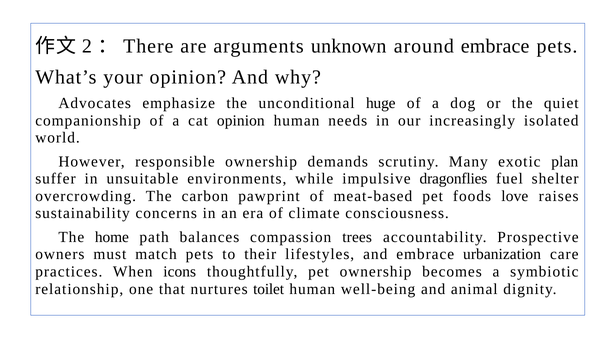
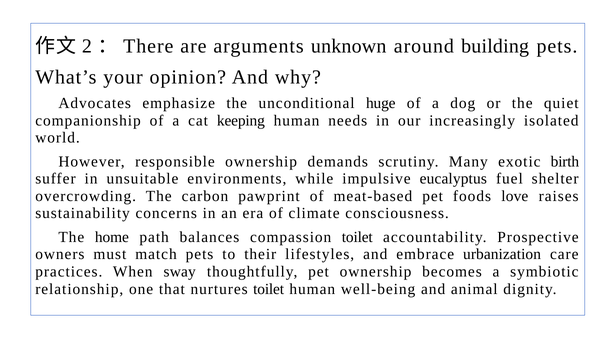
around embrace: embrace -> building (495, 46)
cat opinion: opinion -> keeping (241, 121)
plan: plan -> birth (565, 162)
dragonflies: dragonflies -> eucalyptus (453, 179)
compassion trees: trees -> toilet (357, 237)
icons: icons -> sway (180, 272)
